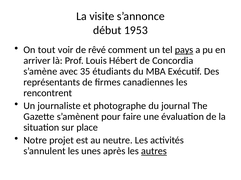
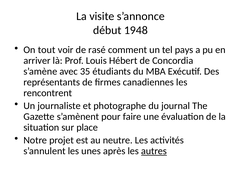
1953: 1953 -> 1948 (136, 30)
rêvé: rêvé -> rasé (97, 50)
pays underline: present -> none (184, 50)
